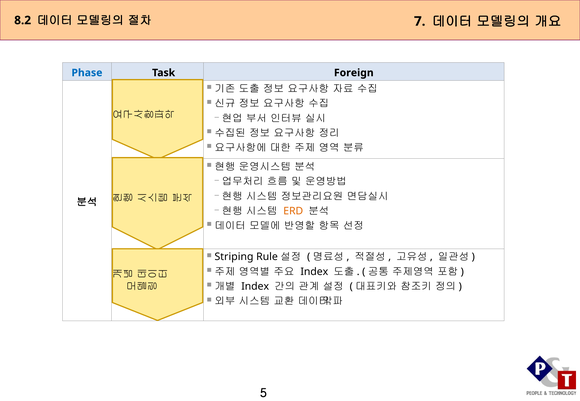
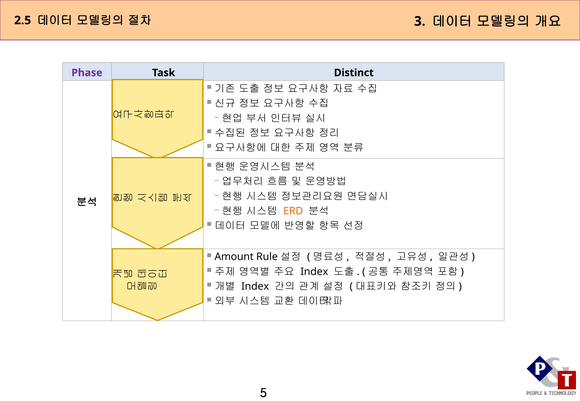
8.2: 8.2 -> 2.5 (23, 20)
7: 7 -> 3 (420, 21)
Phase colour: blue -> purple (87, 73)
Foreign: Foreign -> Distinct (354, 73)
Striping: Striping -> Amount (234, 257)
